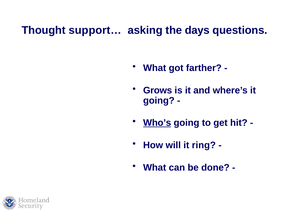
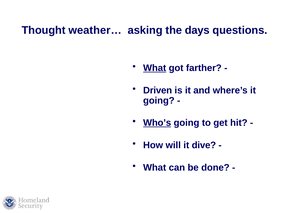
support…: support… -> weather… (95, 30)
What underline: none -> present (155, 68)
Grows: Grows -> Driven (158, 90)
ring: ring -> dive (204, 145)
